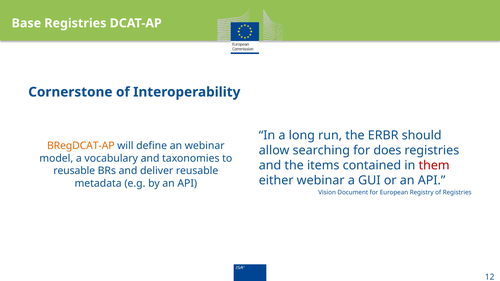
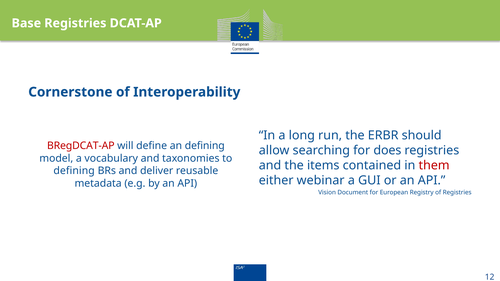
BRegDCAT-AP colour: orange -> red (81, 146)
an webinar: webinar -> defining (205, 146)
reusable: reusable -> defining (74, 171)
